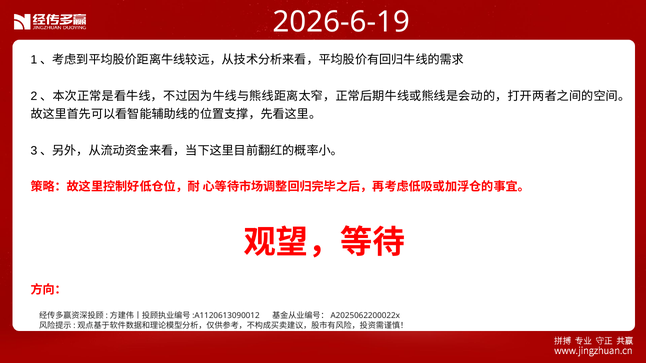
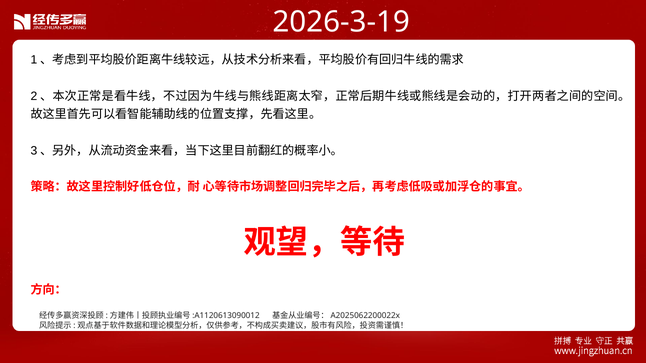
2026-6-19: 2026-6-19 -> 2026-3-19 (341, 22)
